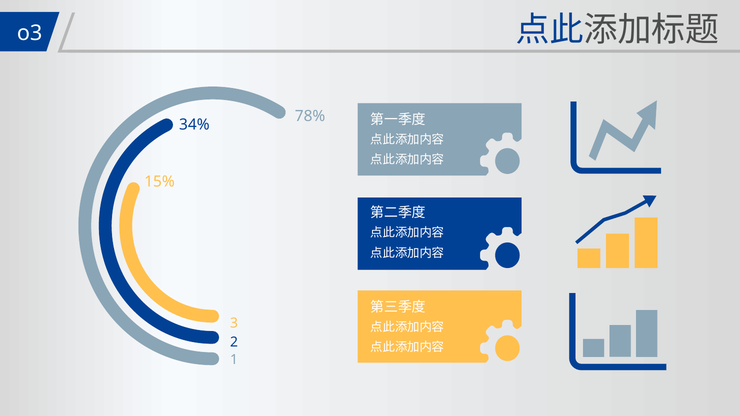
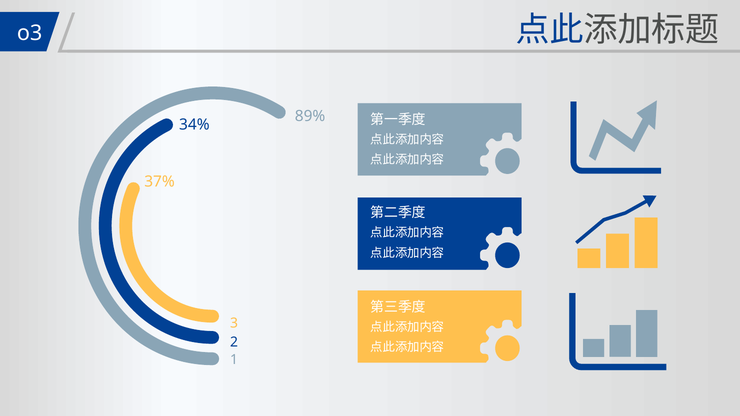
78%: 78% -> 89% (310, 116)
15%: 15% -> 37% (160, 182)
